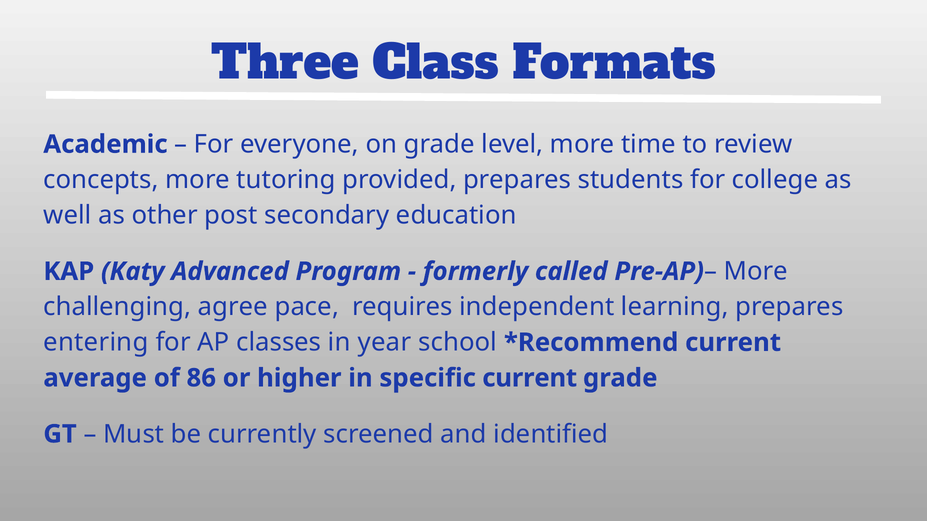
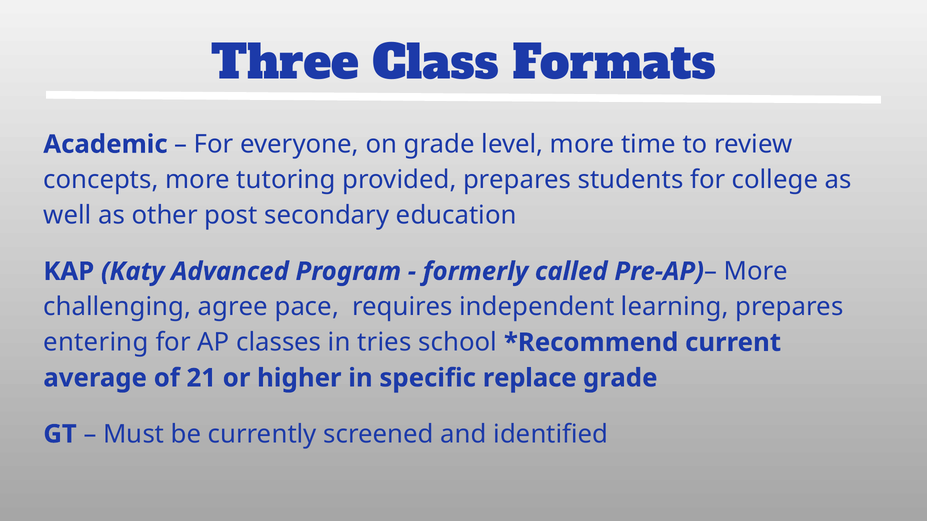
year: year -> tries (384, 343)
86: 86 -> 21 (201, 378)
specific current: current -> replace (530, 378)
